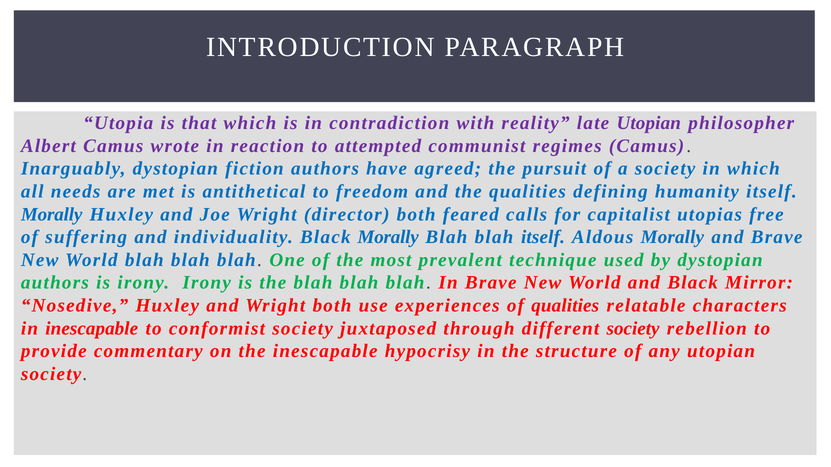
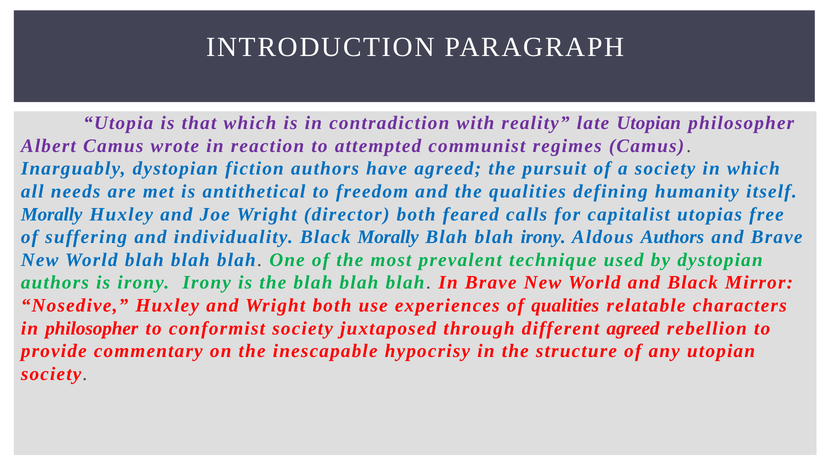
blah itself: itself -> irony (543, 237)
Aldous Morally: Morally -> Authors (672, 237)
in inescapable: inescapable -> philosopher (92, 329)
different society: society -> agreed (633, 329)
